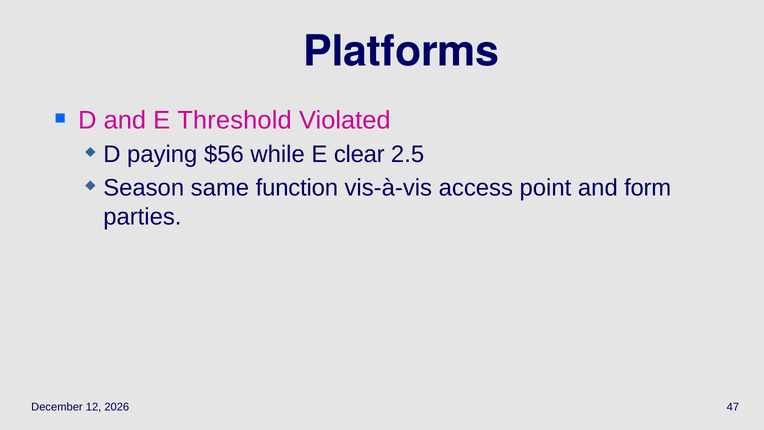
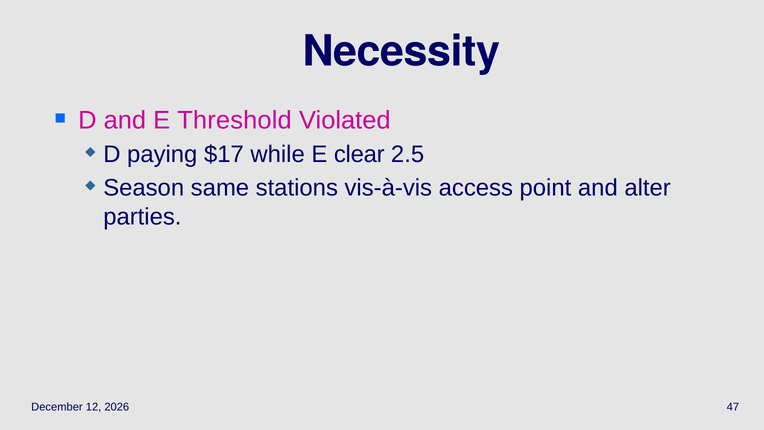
Platforms: Platforms -> Necessity (401, 52)
$56: $56 -> $17 (224, 155)
function: function -> stations (297, 188)
form: form -> alter (648, 188)
